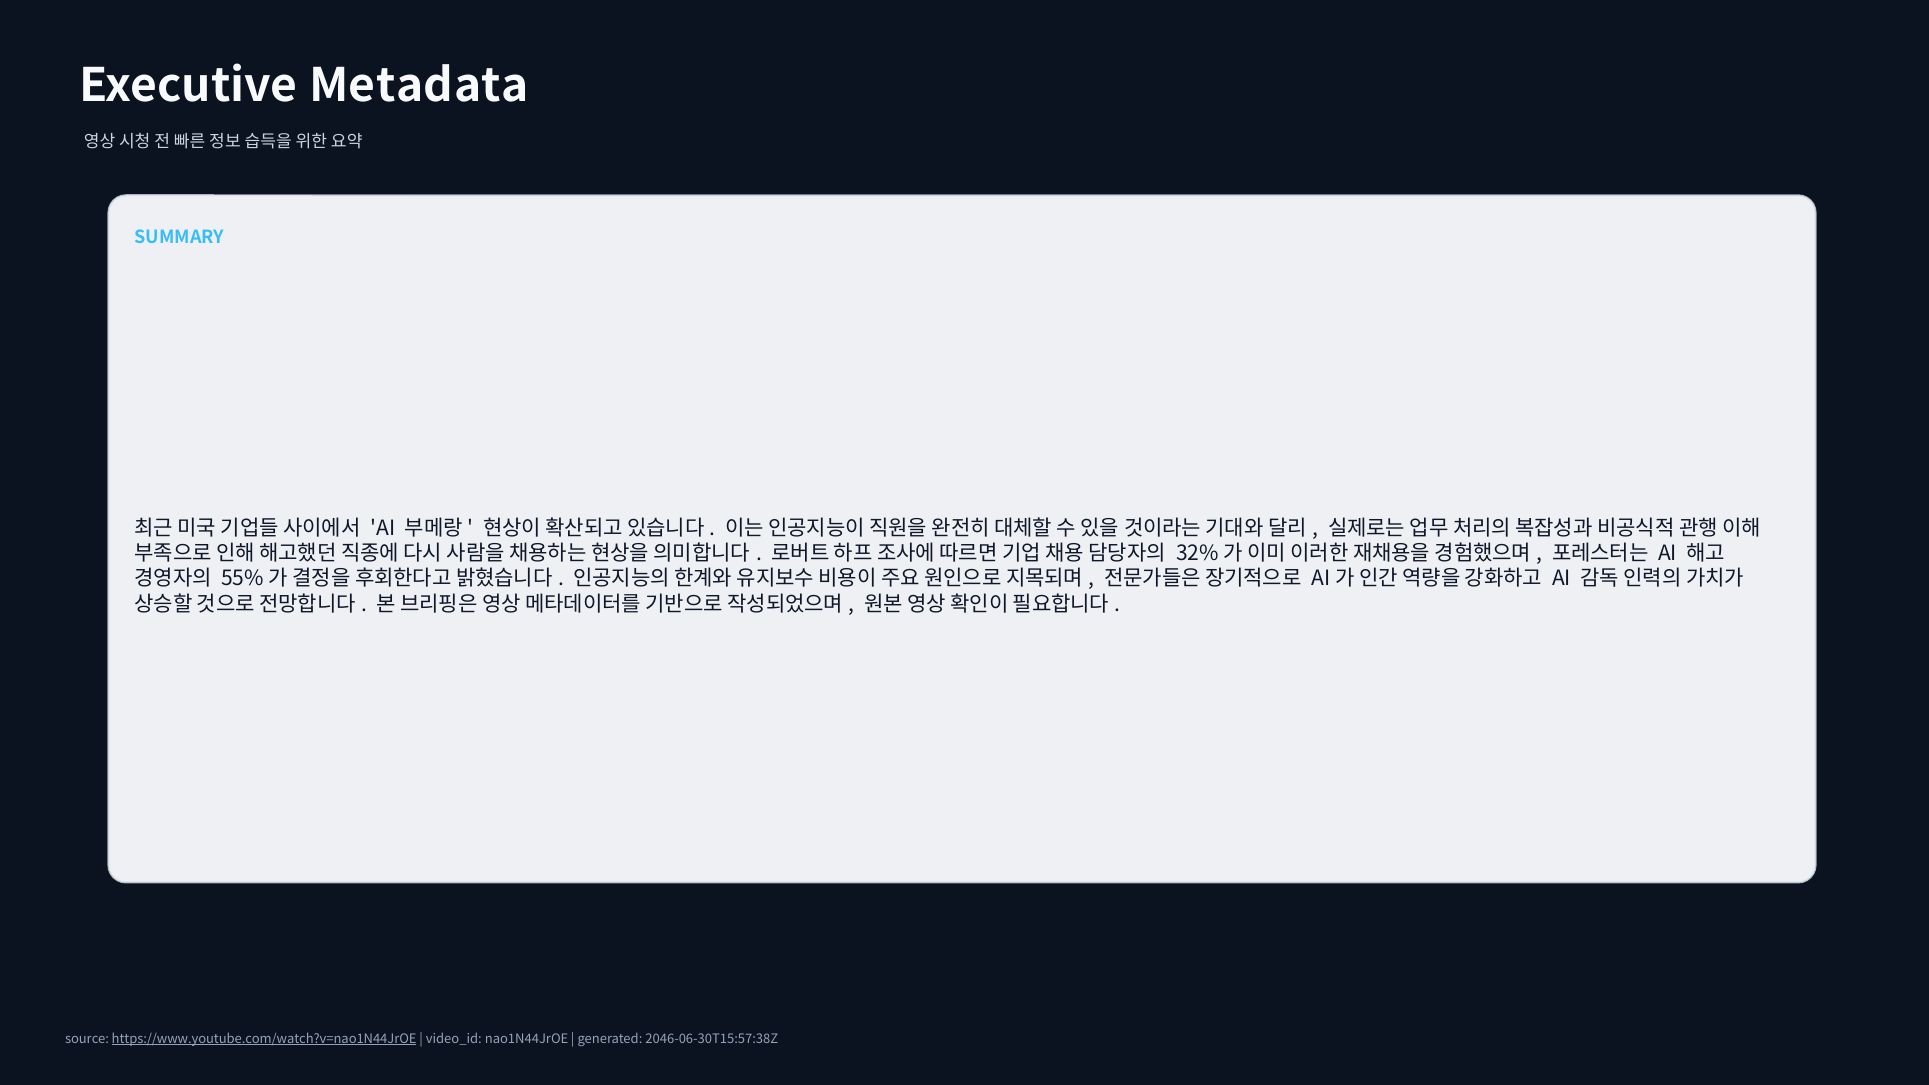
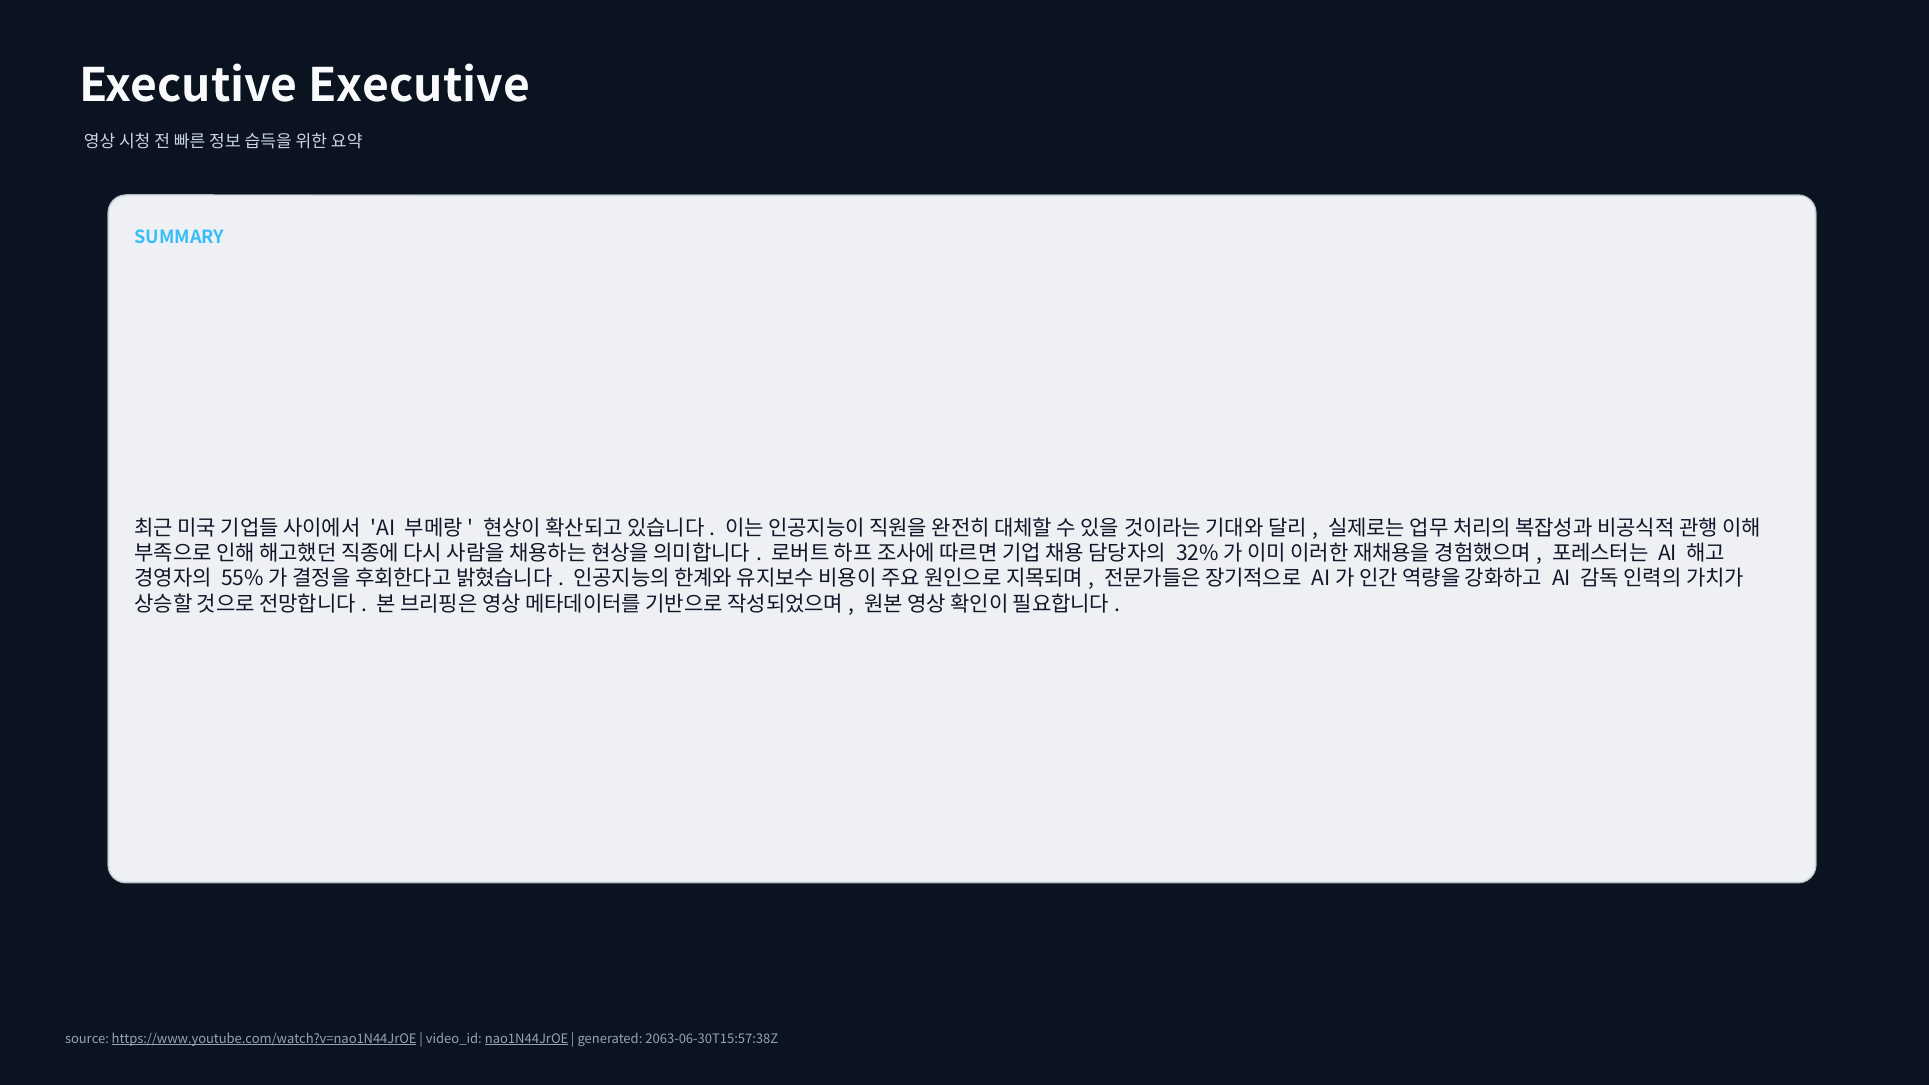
Executive Metadata: Metadata -> Executive (419, 86)
nao1N44JrOE underline: none -> present (527, 1039)
2046-06-30T15:57:38Z: 2046-06-30T15:57:38Z -> 2063-06-30T15:57:38Z (712, 1039)
